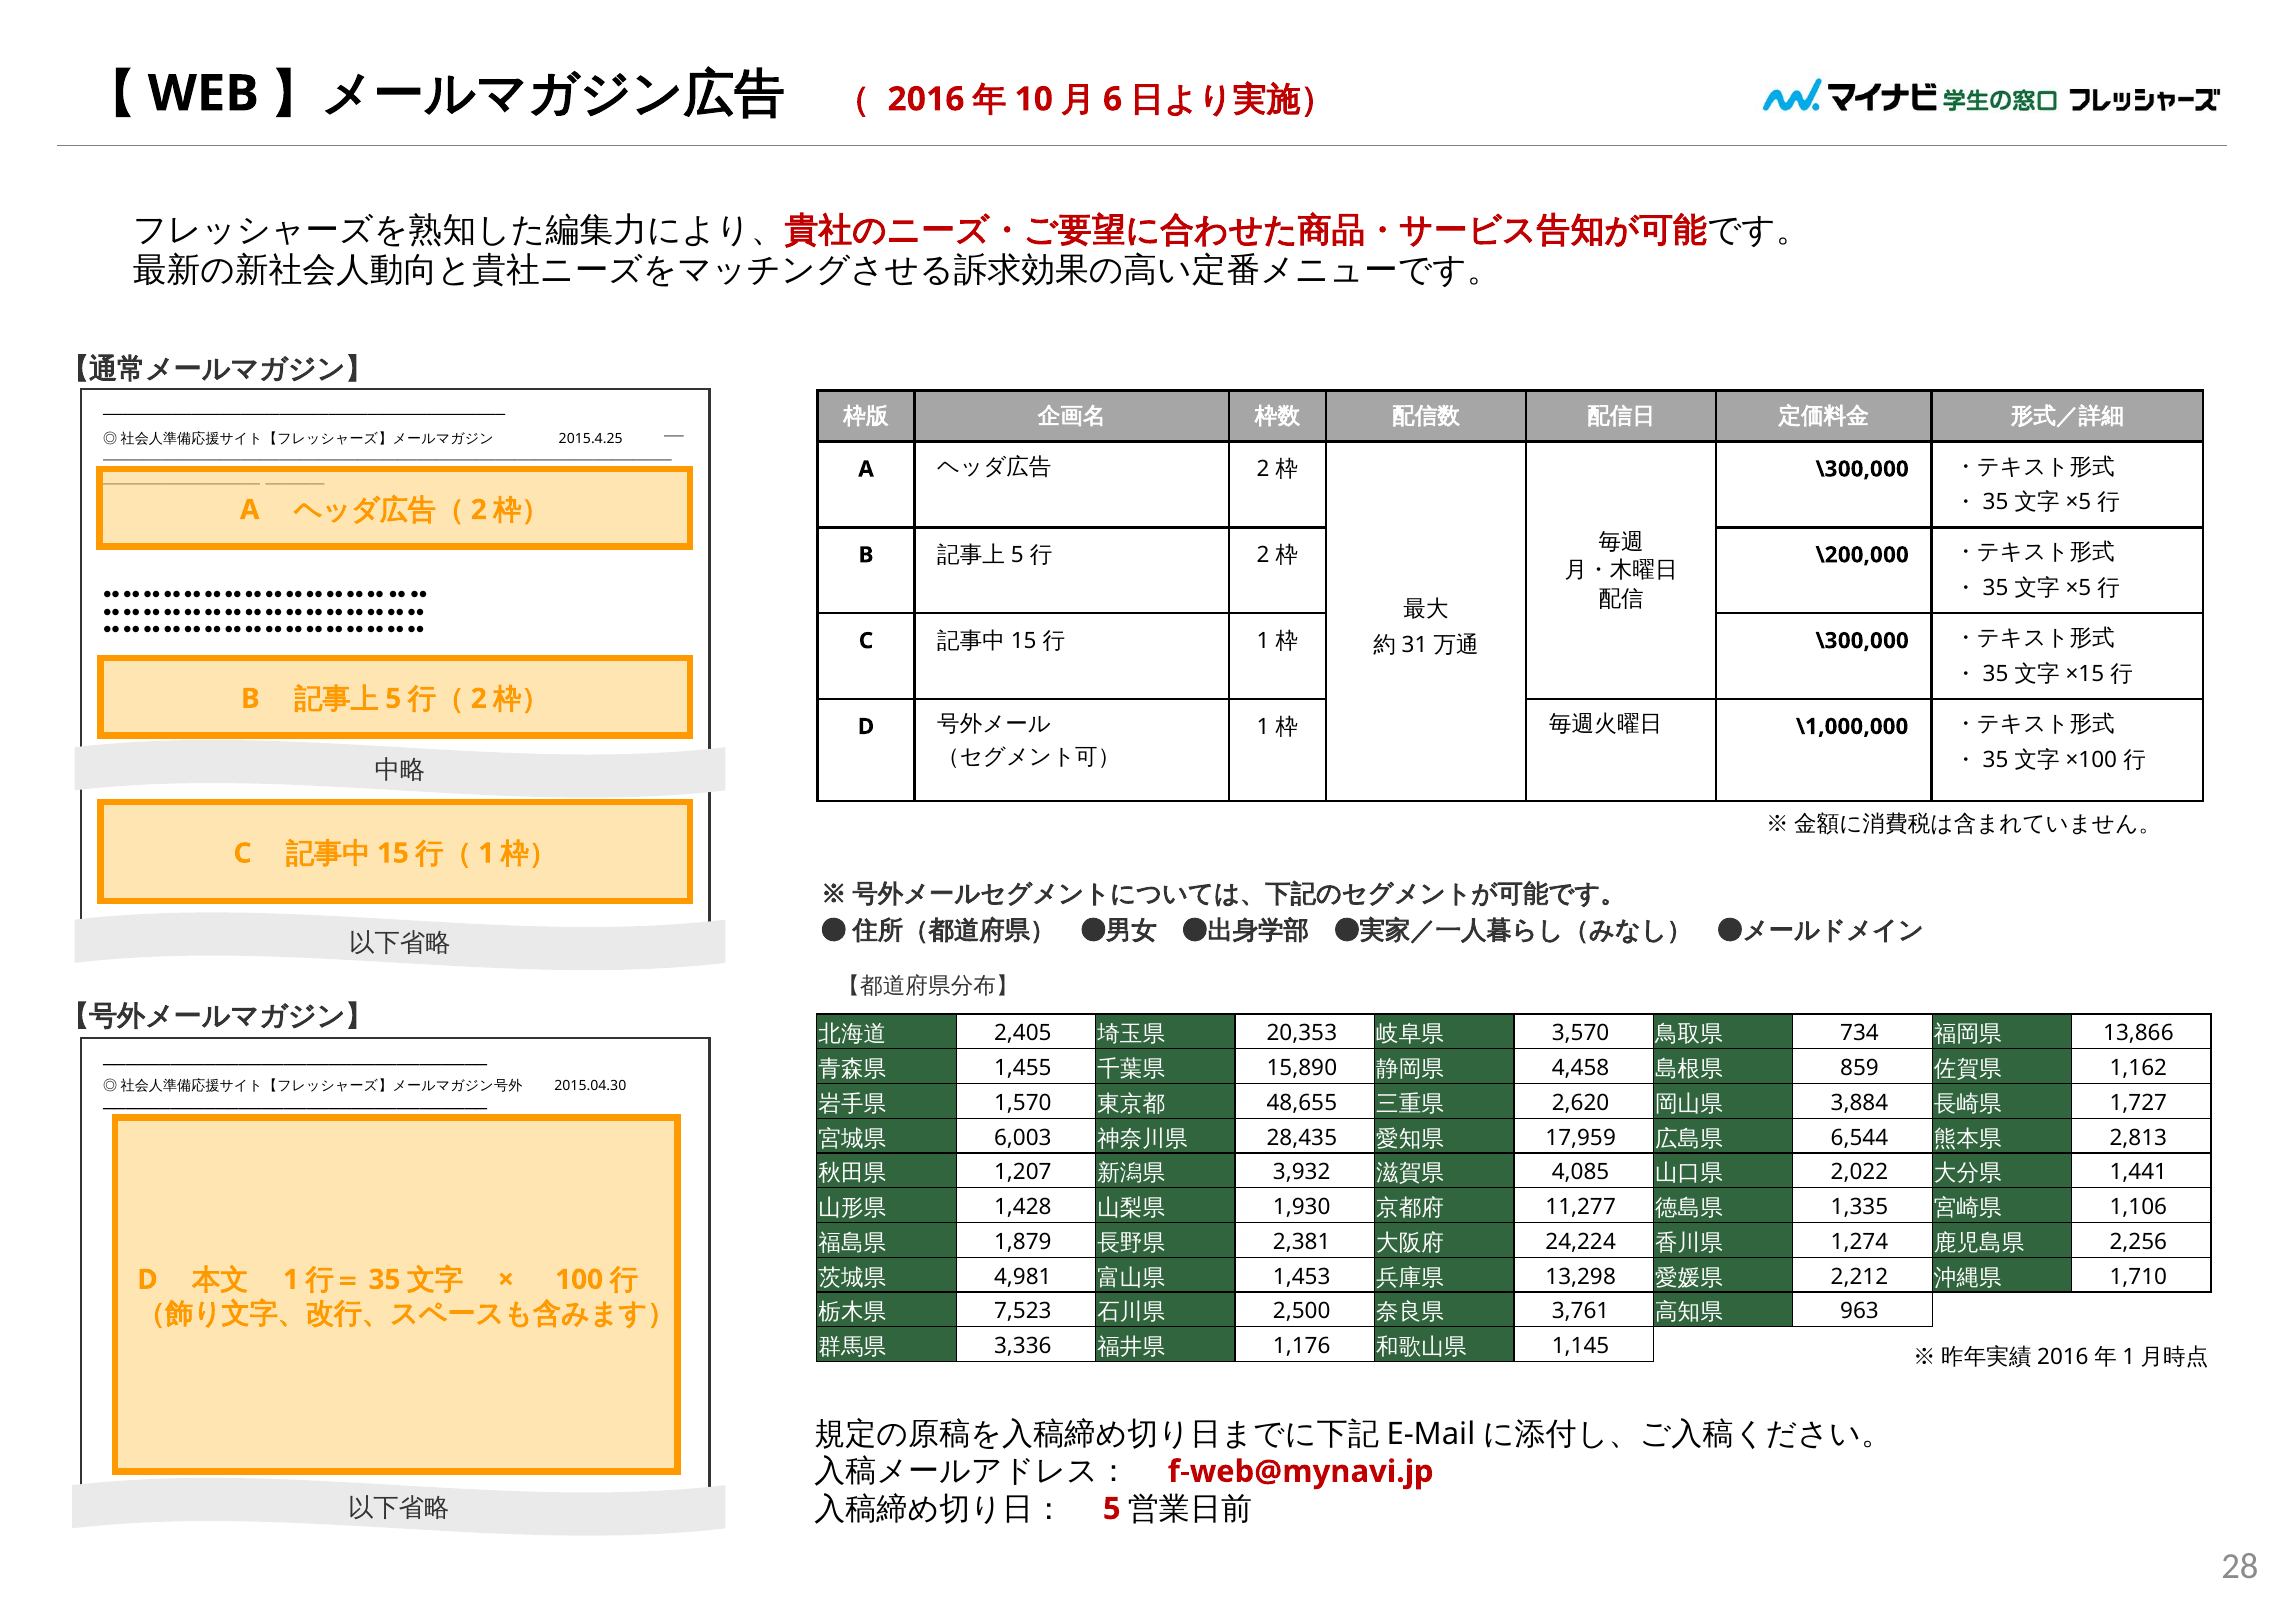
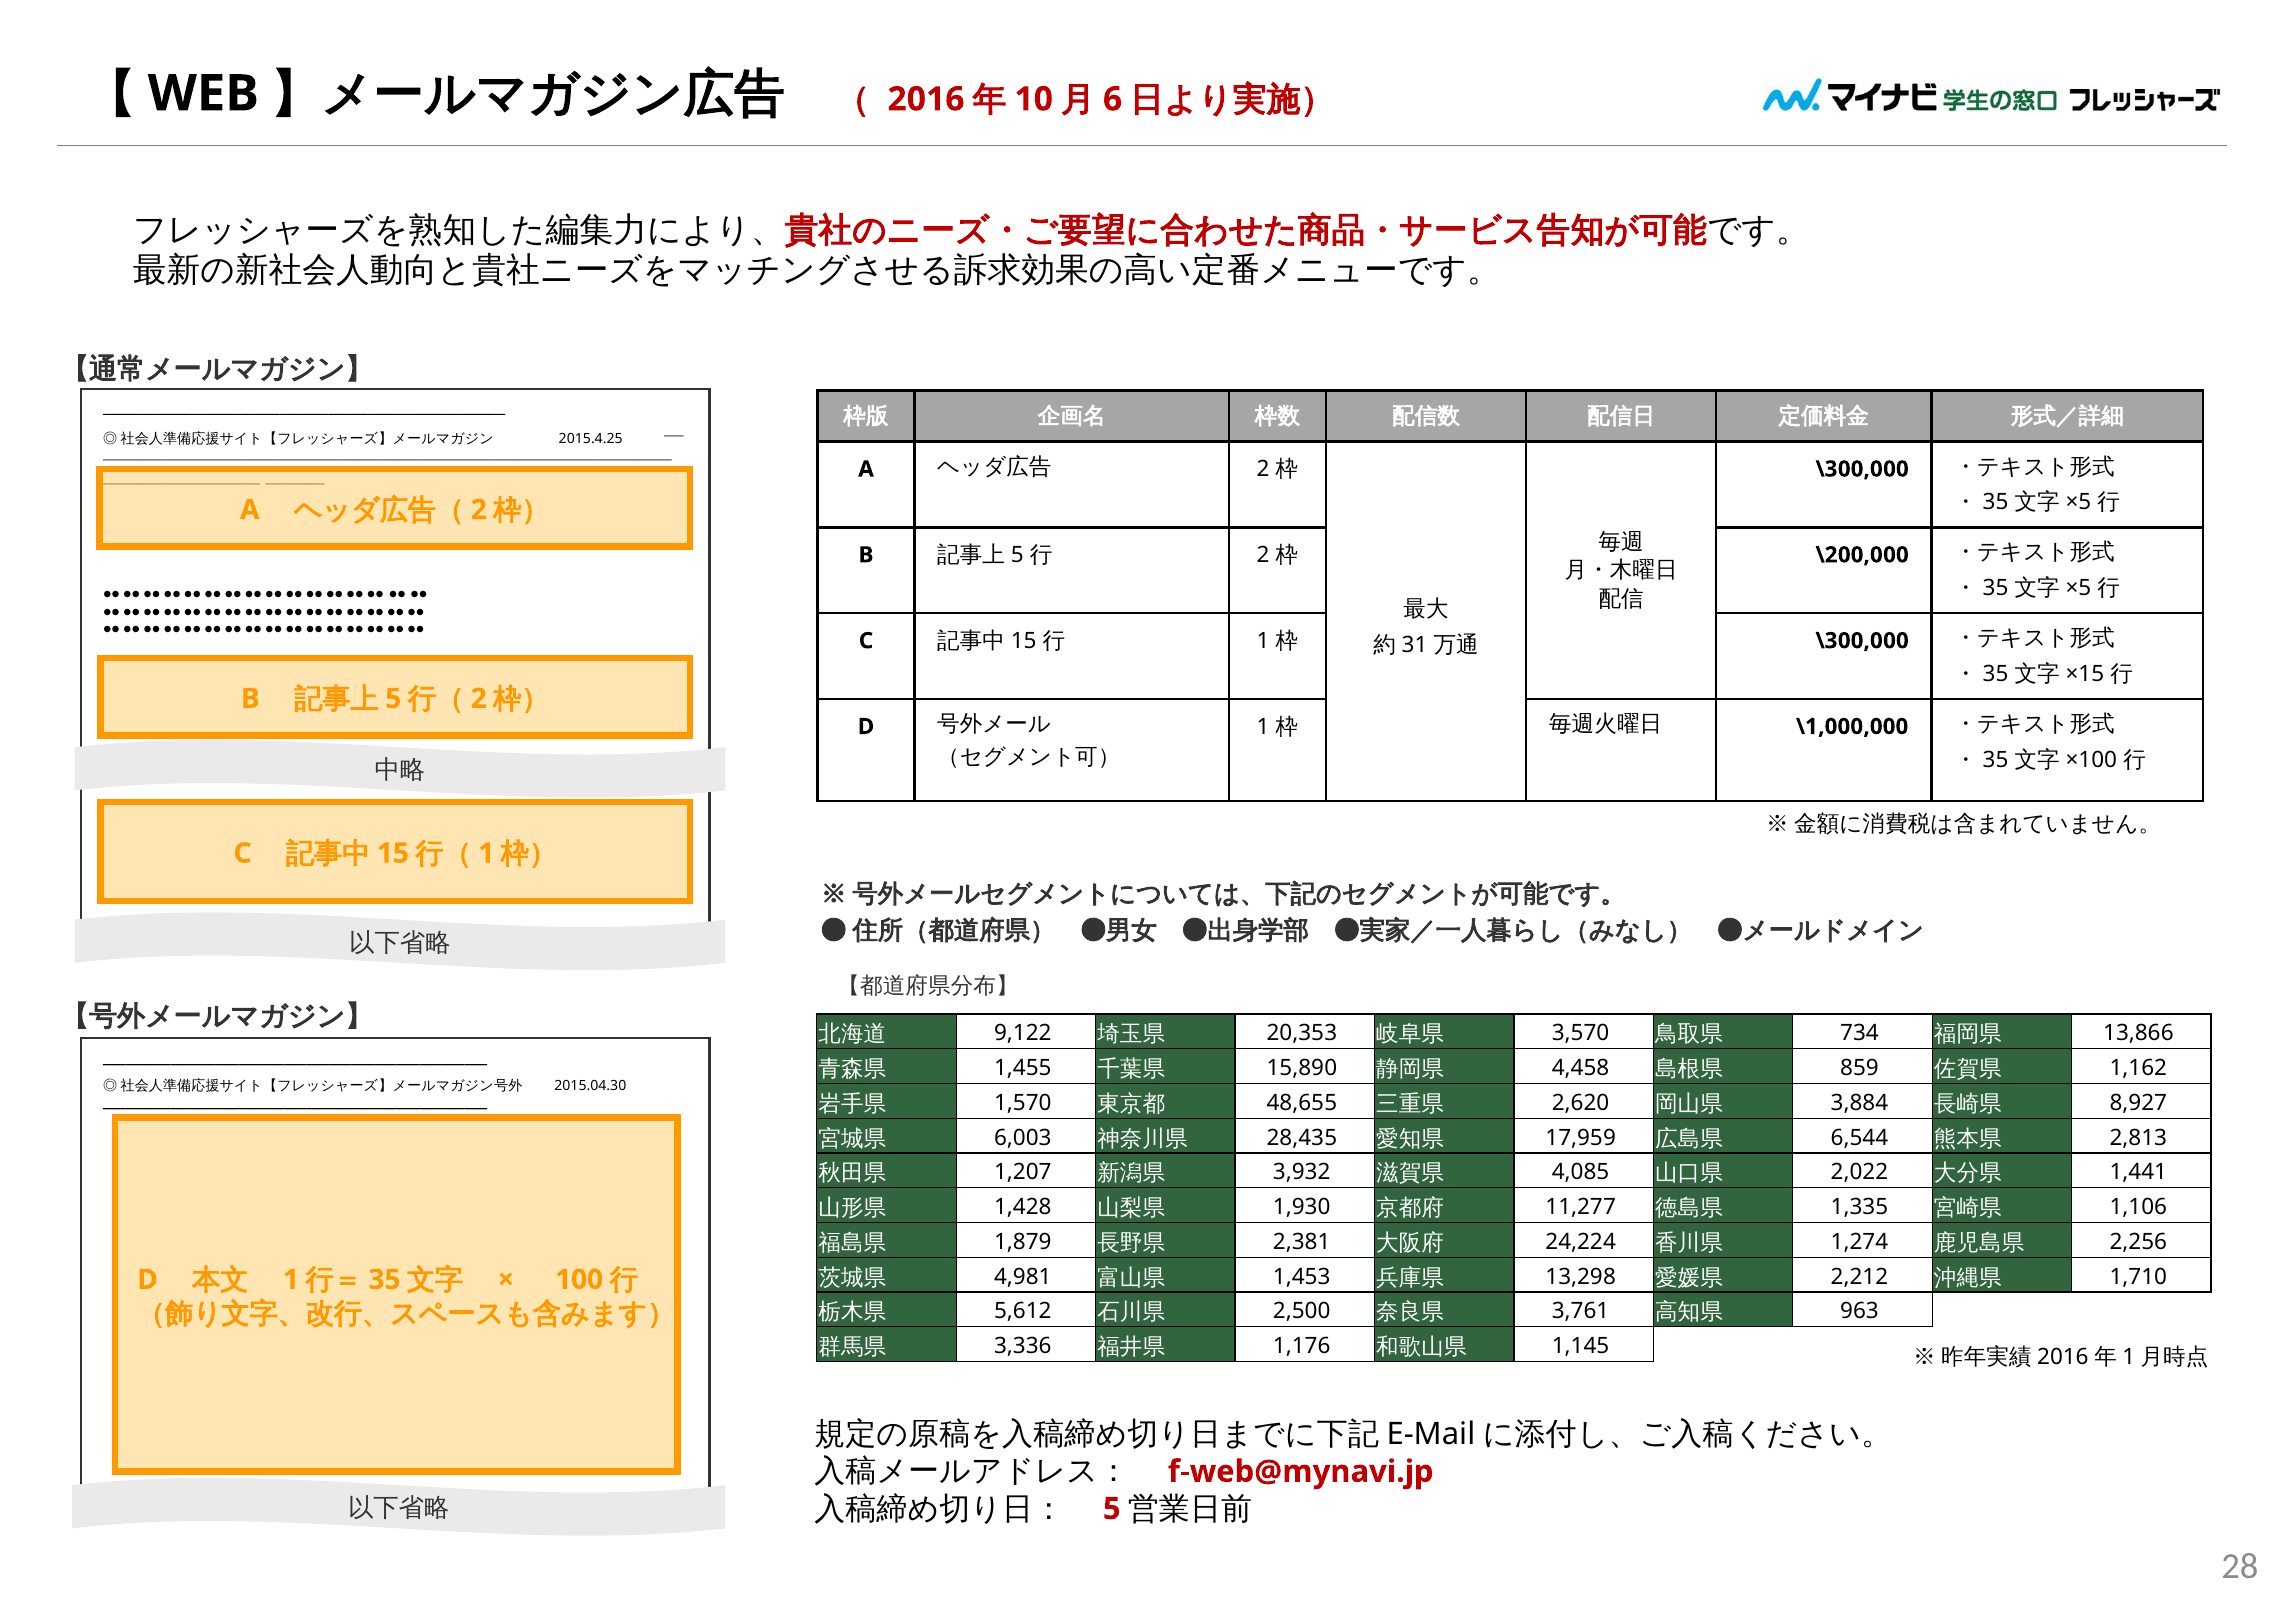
2,405: 2,405 -> 9,122 (1023, 1034)
1,727: 1,727 -> 8,927 (2138, 1103)
7,523: 7,523 -> 5,612 (1023, 1312)
